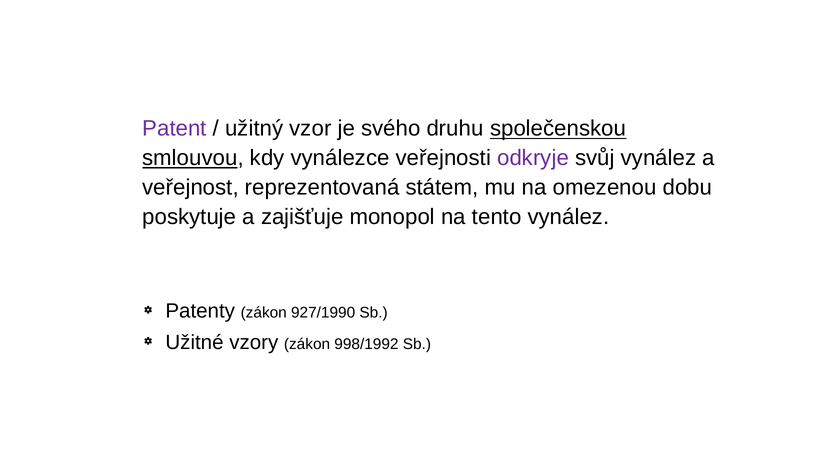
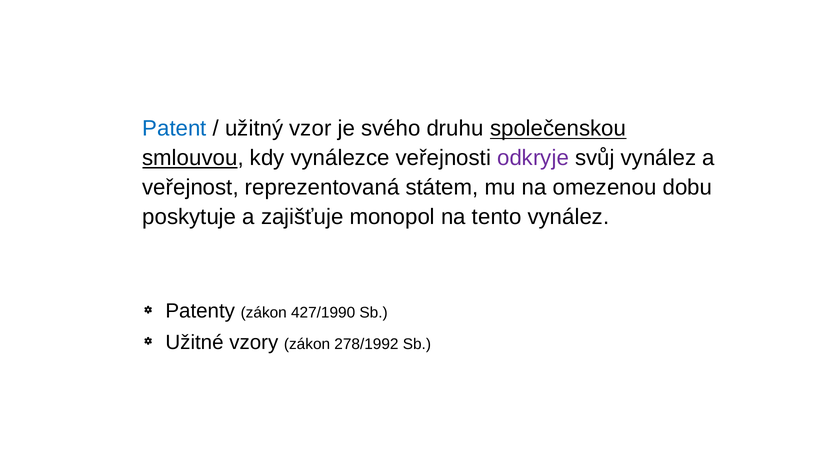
Patent colour: purple -> blue (174, 129)
927/1990: 927/1990 -> 427/1990 (323, 313)
998/1992: 998/1992 -> 278/1992 (366, 344)
